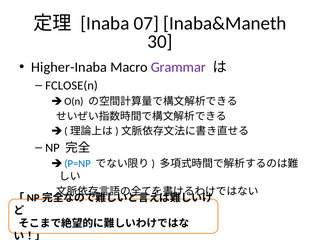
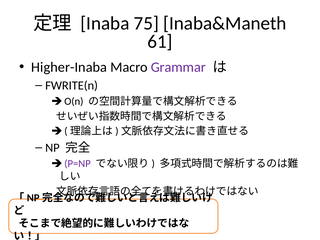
07: 07 -> 75 (146, 23)
30: 30 -> 61 (160, 42)
FCLOSE(n: FCLOSE(n -> FWRITE(n (72, 85)
P=NP colour: blue -> purple (77, 164)
